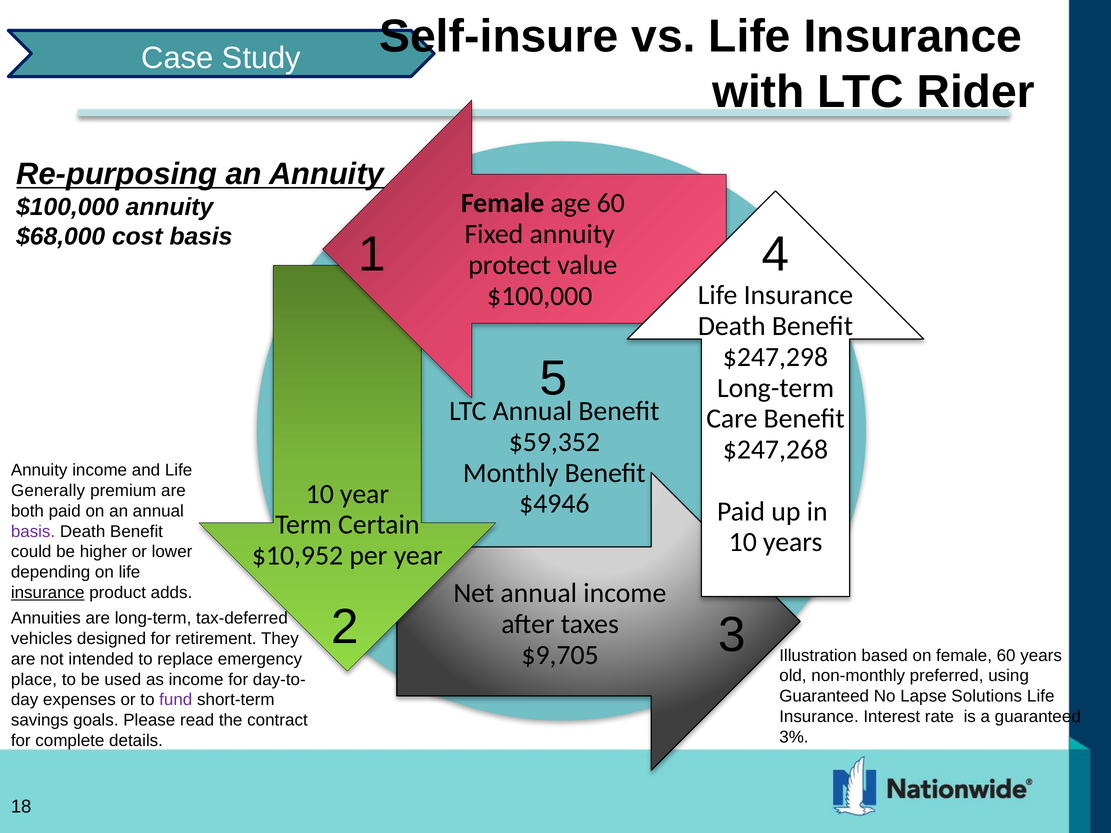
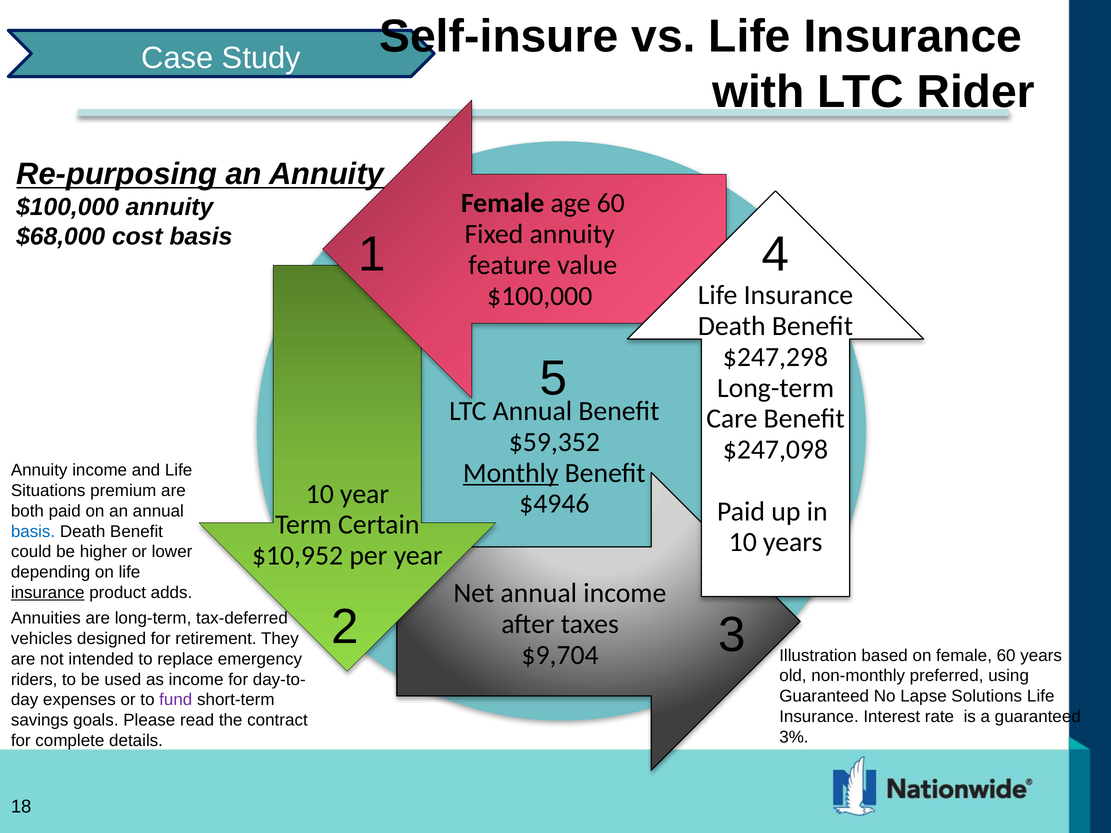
protect: protect -> feature (510, 265)
$247,268: $247,268 -> $247,098 (775, 450)
Monthly underline: none -> present (511, 473)
Generally: Generally -> Situations (48, 491)
basis colour: purple -> blue (33, 532)
$9,705: $9,705 -> $9,704 (560, 655)
place: place -> riders (34, 680)
